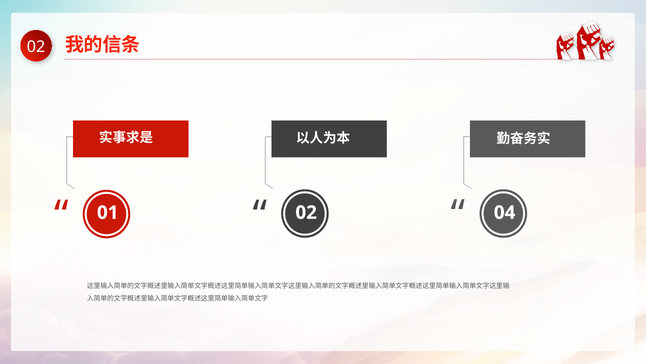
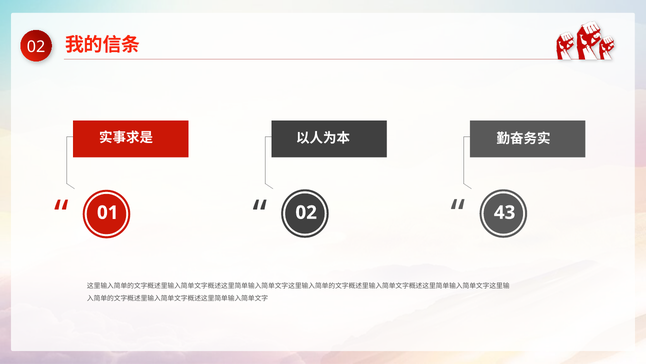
04: 04 -> 43 (505, 212)
